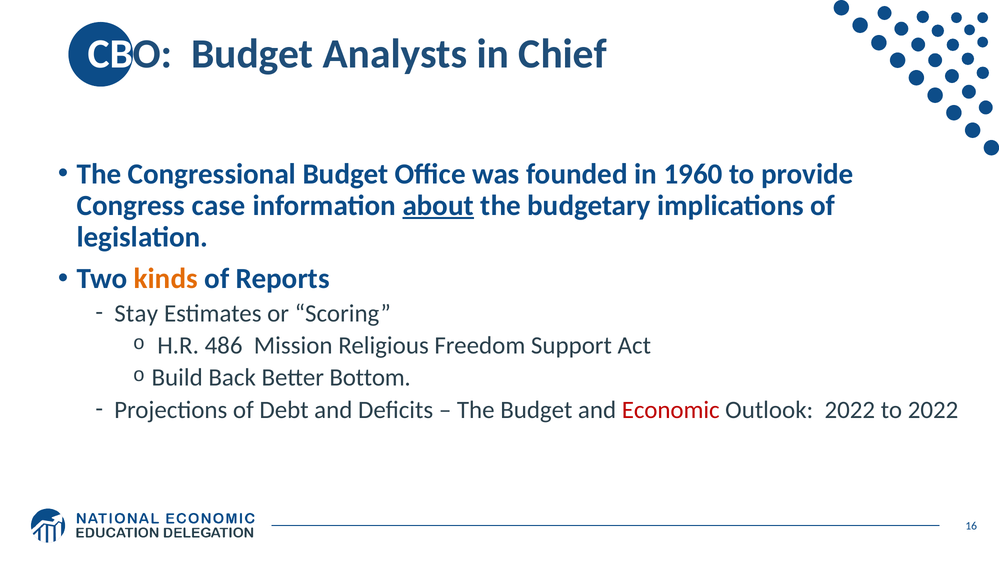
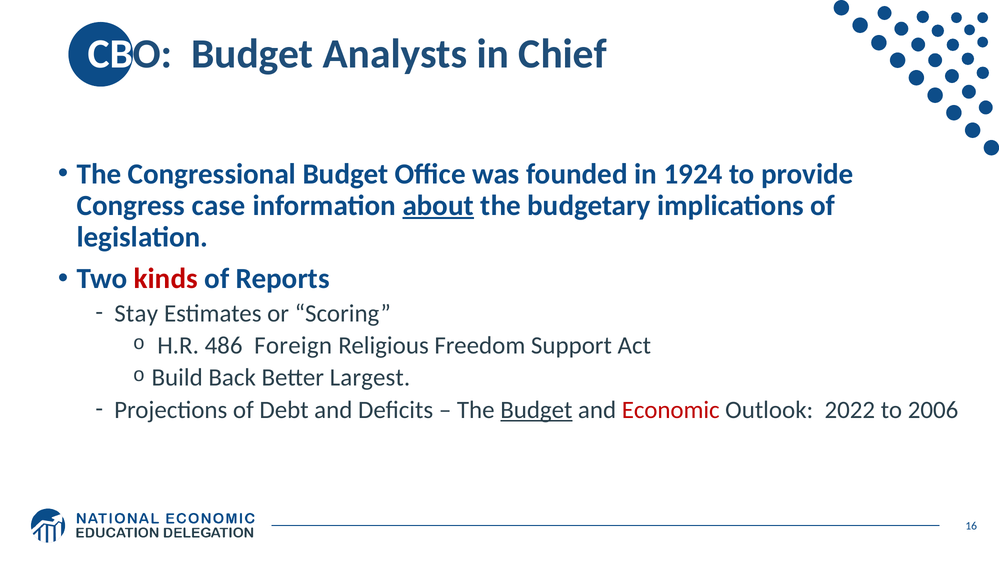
1960: 1960 -> 1924 (693, 174)
kinds colour: orange -> red (166, 279)
Mission: Mission -> Foreign (293, 345)
Bottom: Bottom -> Largest (370, 378)
Budget underline: none -> present (536, 410)
to 2022: 2022 -> 2006 (933, 410)
